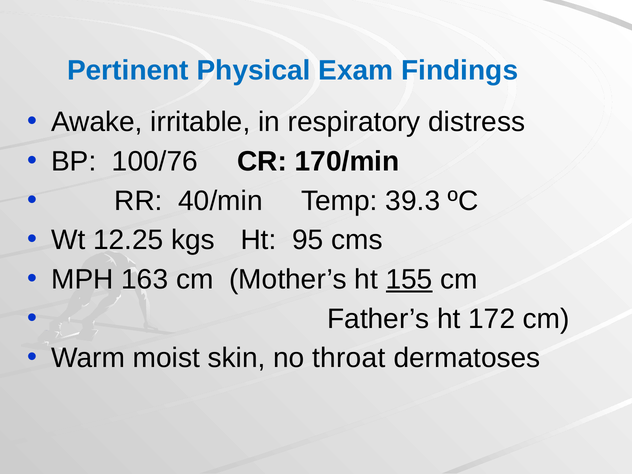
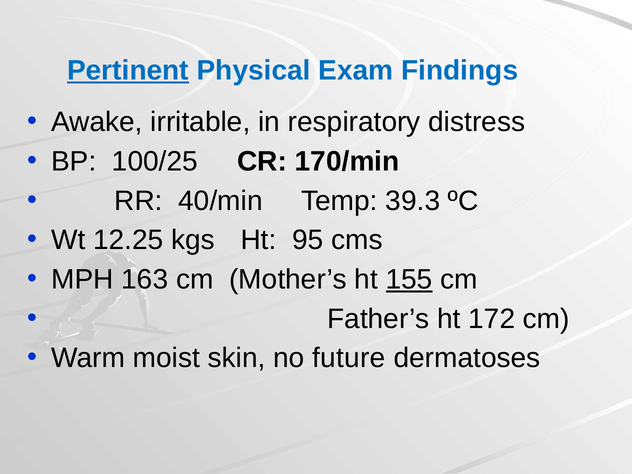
Pertinent underline: none -> present (128, 70)
100/76: 100/76 -> 100/25 (155, 161)
throat: throat -> future (349, 358)
